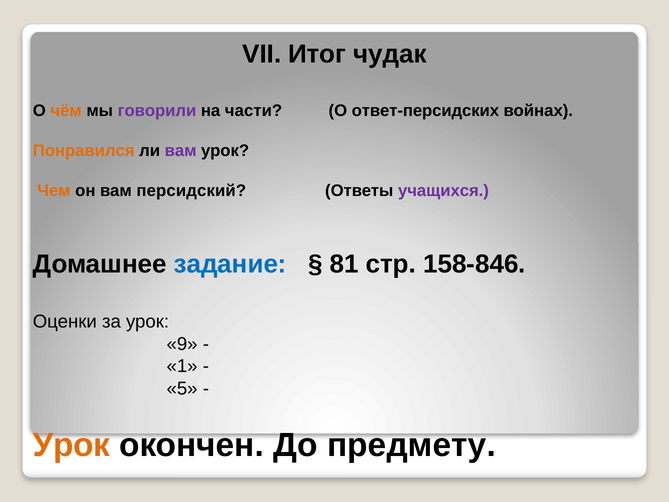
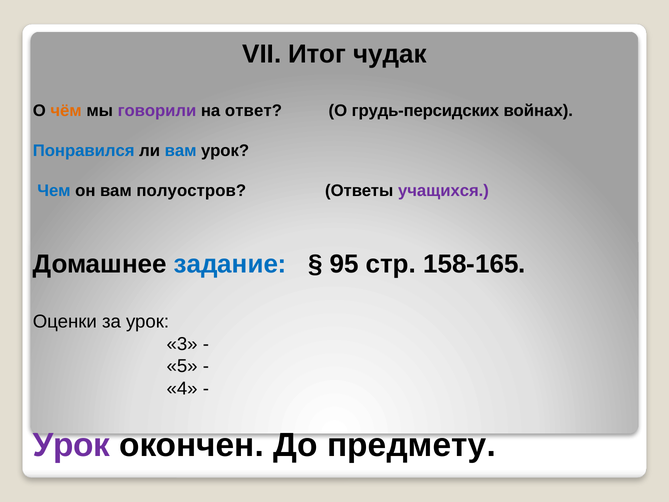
части: части -> ответ (253, 110)
ответ-персидских: ответ-персидских -> грудь-персидских (425, 110)
Понравился colour: orange -> blue (84, 151)
вам colour: purple -> blue (181, 151)
Чем colour: orange -> blue (54, 191)
персидский: персидский -> полуостров (191, 191)
81: 81 -> 95 (344, 264)
158-846: 158-846 -> 158-165 (474, 264)
9: 9 -> 3 (182, 344)
1: 1 -> 5 (182, 366)
5: 5 -> 4 (182, 388)
Урок colour: orange -> purple (71, 445)
